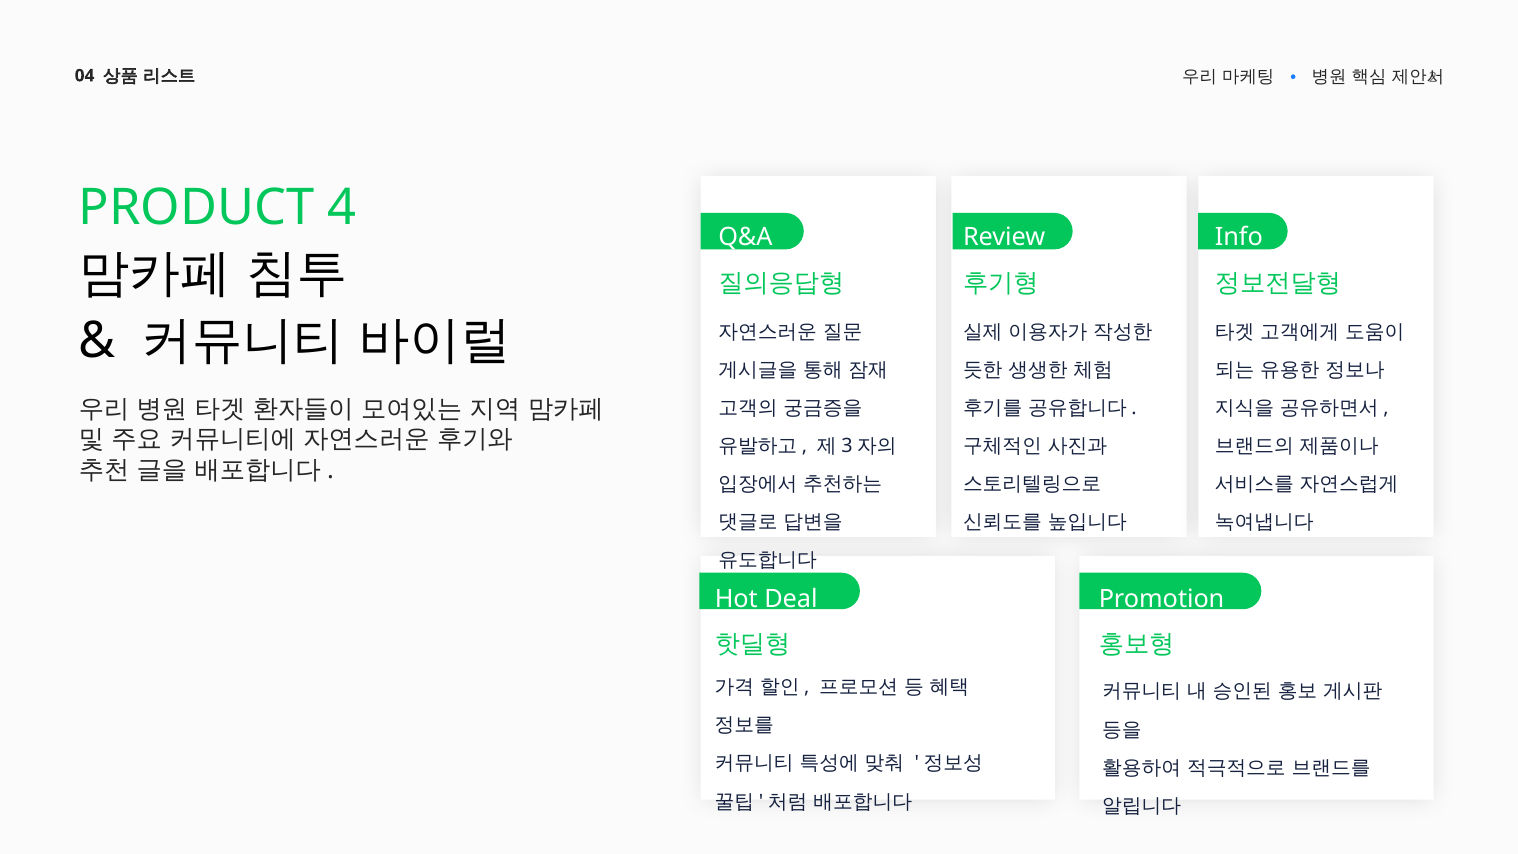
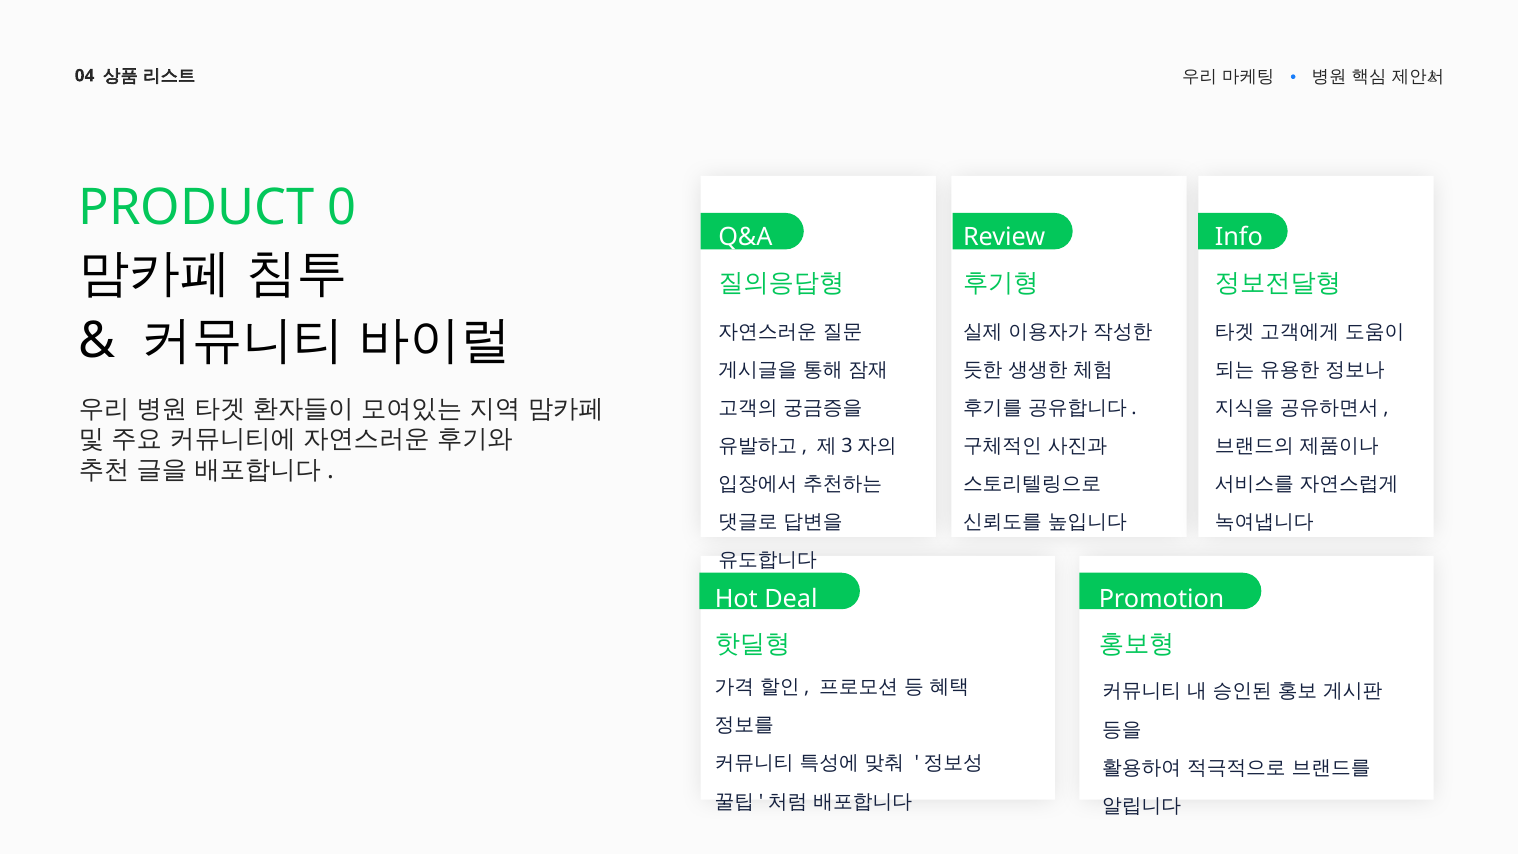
4: 4 -> 0 (342, 207)
